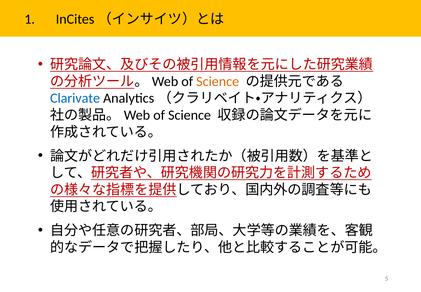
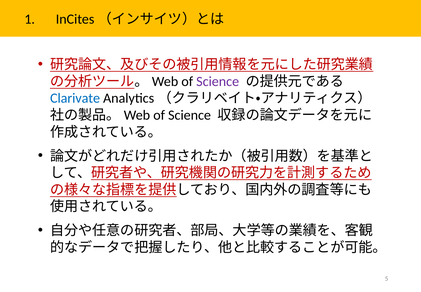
Science colour: orange -> purple (218, 81)
